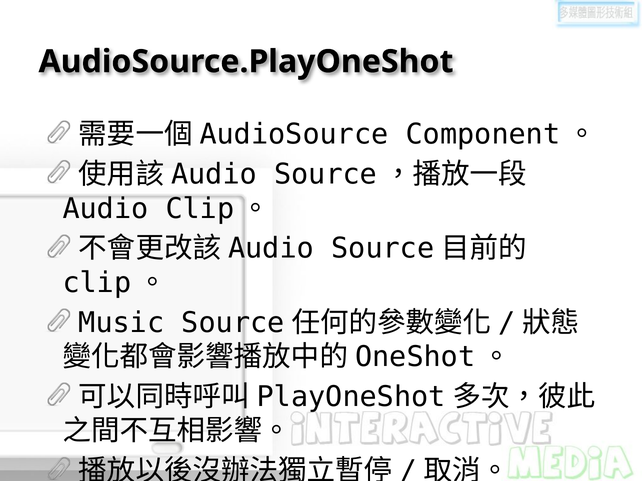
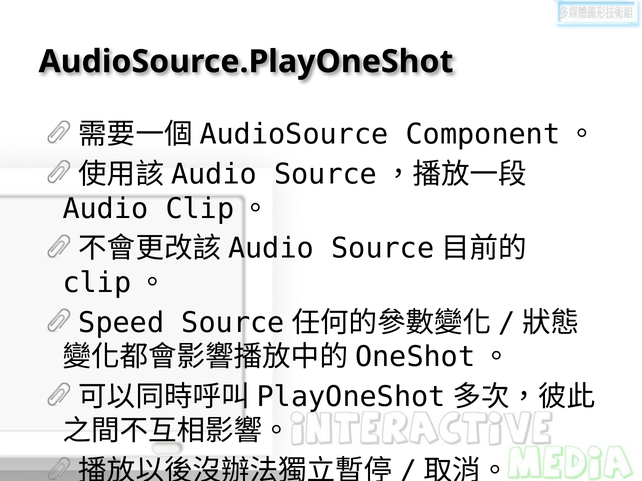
Music: Music -> Speed (121, 323)
